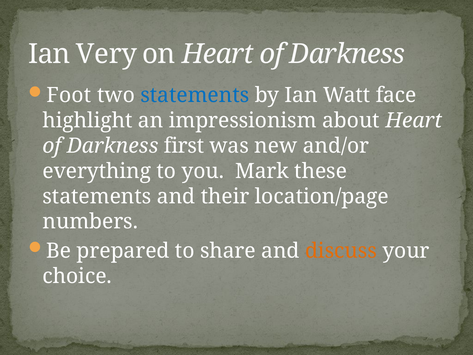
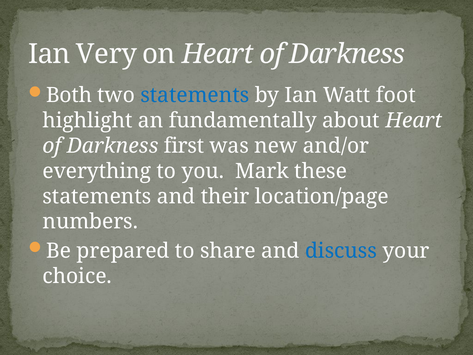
Foot: Foot -> Both (69, 95)
face: face -> foot (396, 95)
impressionism: impressionism -> fundamentally (243, 121)
discuss colour: orange -> blue (341, 251)
